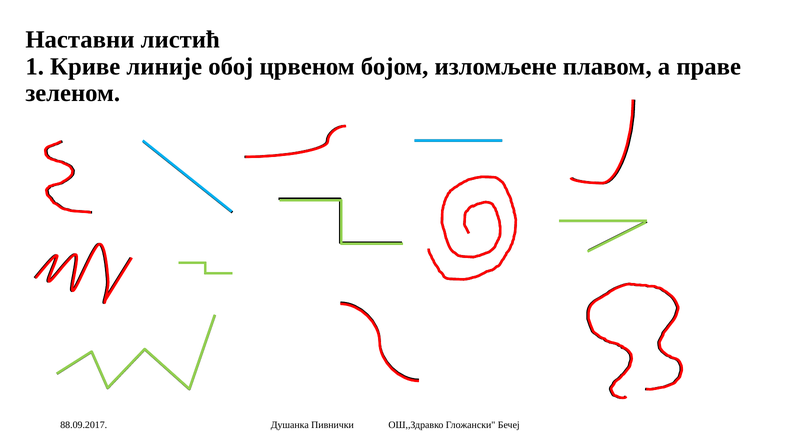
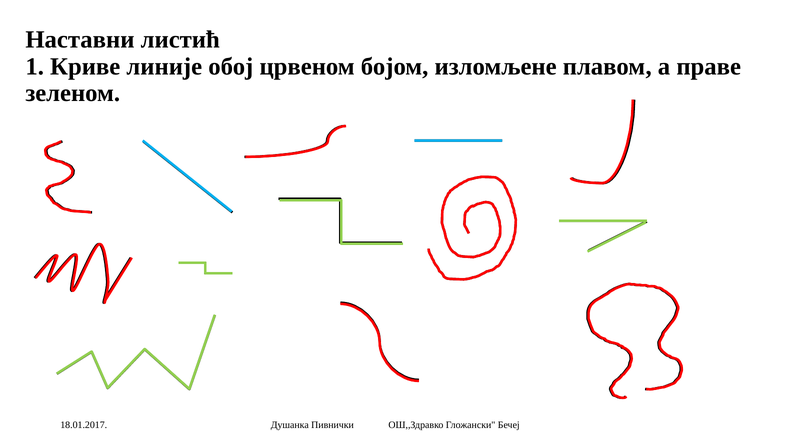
88.09.2017: 88.09.2017 -> 18.01.2017 (84, 425)
